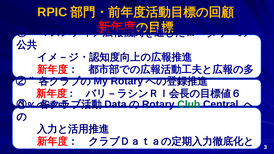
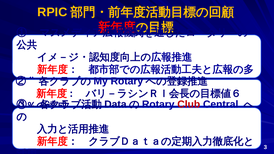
Club colour: green -> red (189, 104)
